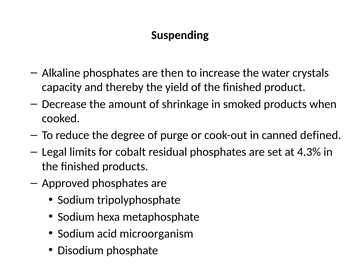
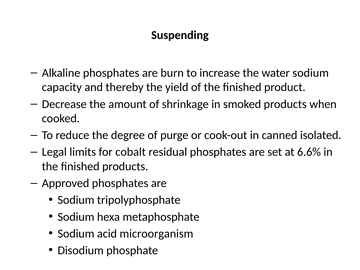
then: then -> burn (172, 73)
water crystals: crystals -> sodium (311, 73)
defined: defined -> isolated (321, 135)
4.3%: 4.3% -> 6.6% (309, 152)
